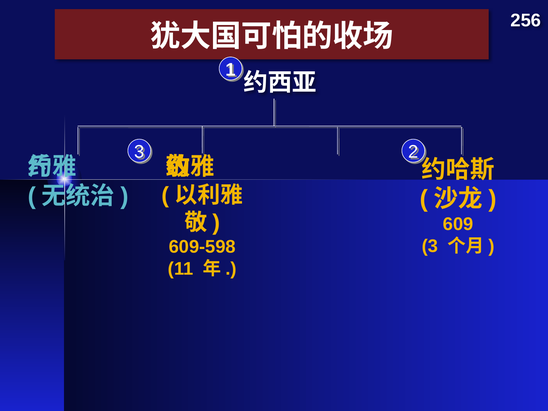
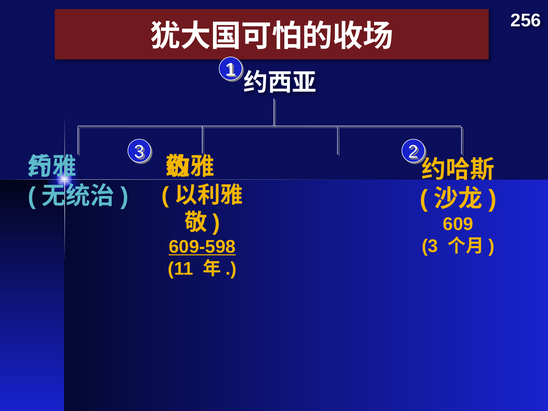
609-598 underline: none -> present (202, 247)
